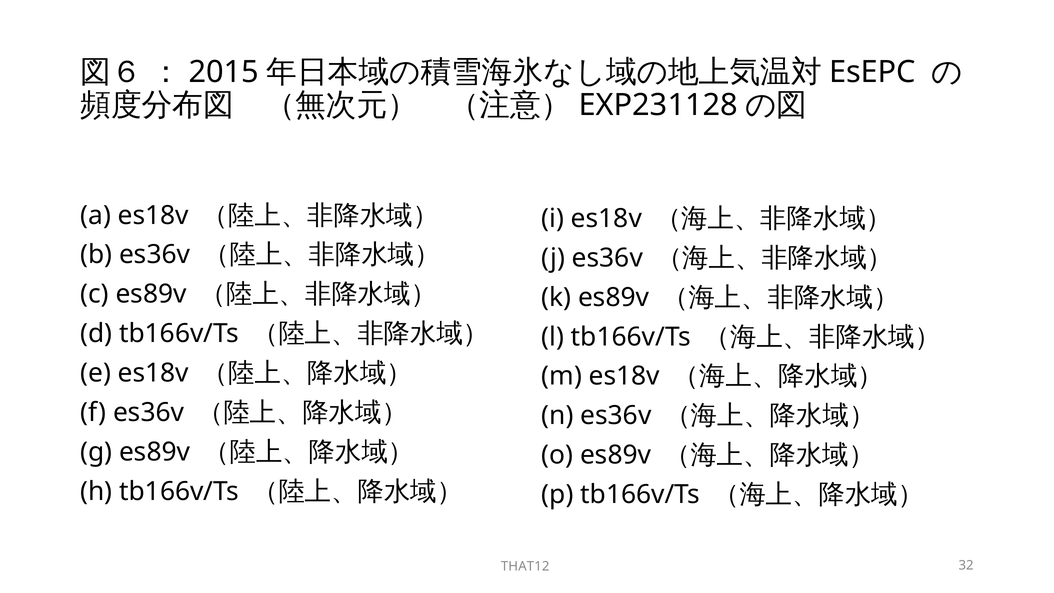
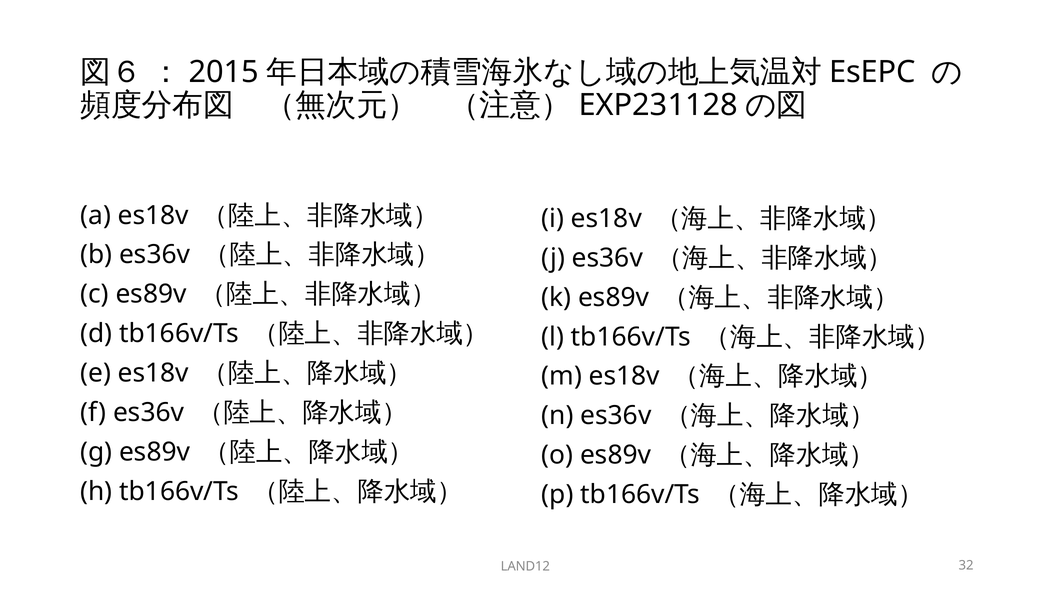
THAT12: THAT12 -> LAND12 (525, 566)
